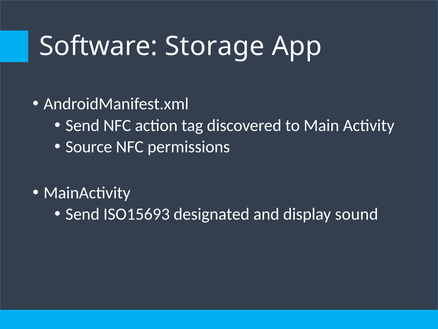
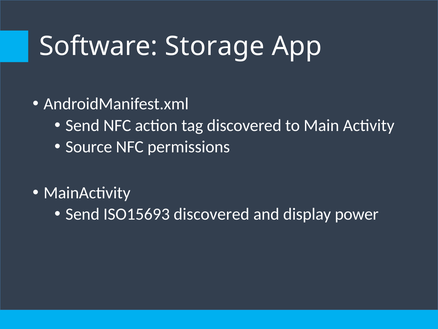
ISO15693 designated: designated -> discovered (212, 214)
sound: sound -> power (357, 214)
